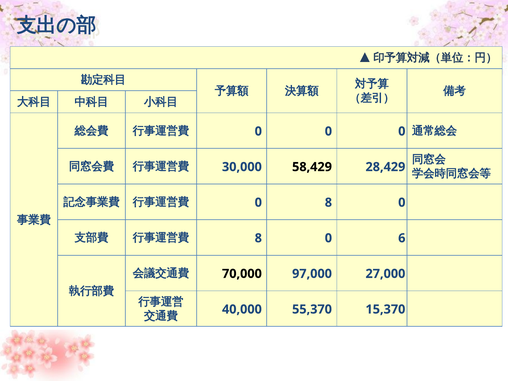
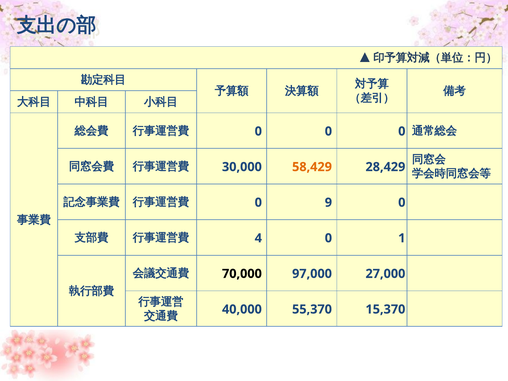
58,429 colour: black -> orange (312, 167)
0 8: 8 -> 9 (328, 203)
8: 8 -> 4 (258, 238)
6: 6 -> 1 (402, 238)
